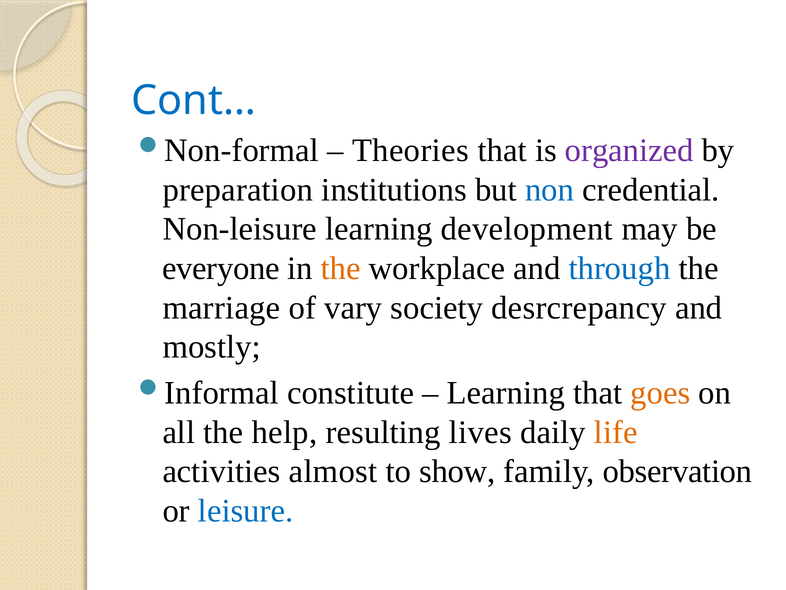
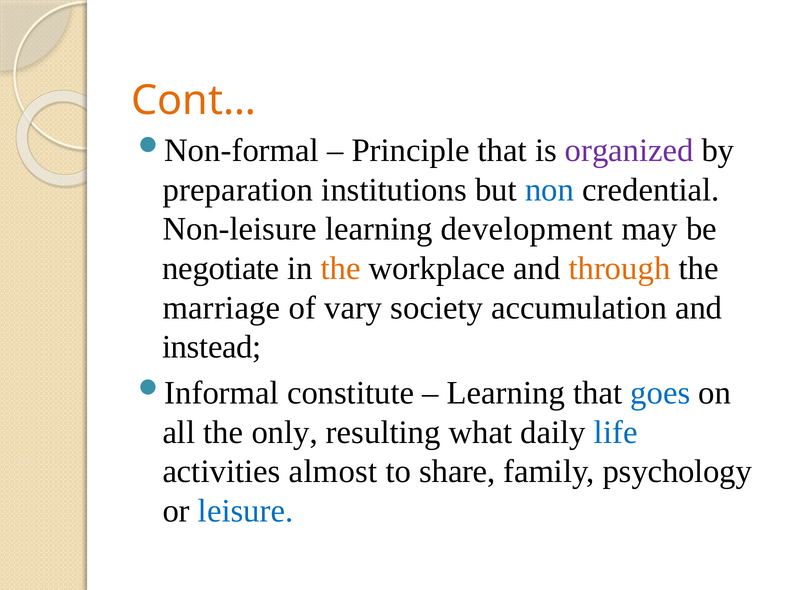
Cont… colour: blue -> orange (194, 101)
Theories: Theories -> Principle (411, 150)
everyone: everyone -> negotiate (221, 268)
through colour: blue -> orange (620, 268)
desrcrepancy: desrcrepancy -> accumulation (579, 307)
mostly: mostly -> instead (212, 347)
goes colour: orange -> blue (660, 393)
help: help -> only (285, 432)
lives: lives -> what (480, 432)
life colour: orange -> blue (616, 432)
show: show -> share (457, 471)
observation: observation -> psychology (677, 471)
